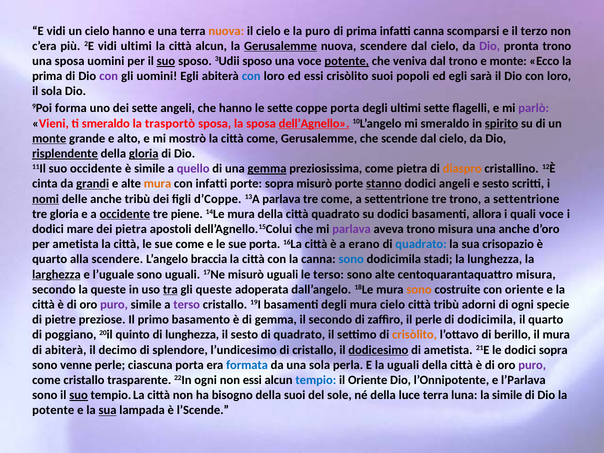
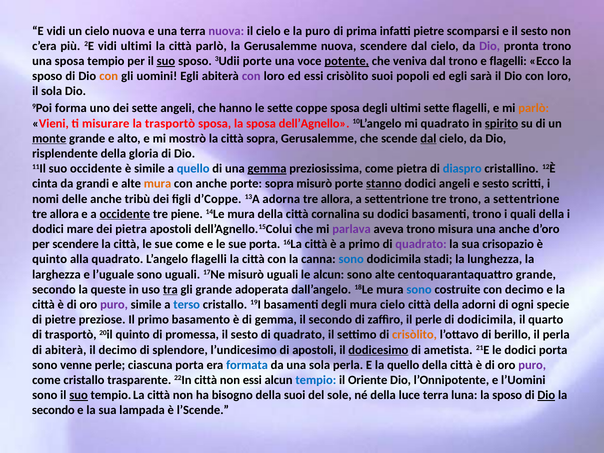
cielo hanno: hanno -> nuova (129, 31)
nuova colour: orange -> purple (226, 31)
infatti canna: canna -> pietre (429, 31)
e il terzo: terzo -> sesto (534, 31)
città alcun: alcun -> parlò (211, 46)
Gerusalemme underline: present -> none (281, 46)
sposa uomini: uomini -> tempio (106, 61)
3Udii sposo: sposo -> porte (257, 61)
e monte: monte -> flagelli (508, 61)
prima: prima -> sposo (47, 76)
con colour: purple -> orange (109, 76)
con colour: blue -> purple (251, 76)
coppe porta: porta -> sposa (345, 108)
parlò colour: purple -> orange (534, 108)
ti smeraldo: smeraldo -> misurare (106, 123)
dell’Agnello underline: present -> none (314, 123)
mi smeraldo: smeraldo -> quadrato (445, 123)
città come: come -> sopra (262, 138)
dal underline: none -> present (428, 138)
risplendente underline: present -> none (65, 154)
gloria underline: present -> none (144, 154)
quello colour: purple -> blue (193, 169)
diaspro colour: orange -> blue (462, 169)
grandi underline: present -> none (93, 184)
con infatti: infatti -> anche (211, 184)
nomi underline: present -> none (46, 199)
13A parlava: parlava -> adorna (281, 199)
come: come -> allora (337, 199)
gloria: gloria -> allora (64, 214)
città quadrato: quadrato -> cornalina (336, 214)
basamenti allora: allora -> trono (487, 214)
quali voce: voce -> della (551, 214)
per ametista: ametista -> scendere (76, 244)
a erano: erano -> primo (364, 244)
quadrato colour: blue -> purple (421, 244)
quarto: quarto -> quinto (50, 259)
alla scendere: scendere -> quadrato (117, 259)
L’angelo braccia: braccia -> flagelli (209, 259)
larghezza underline: present -> none (56, 274)
le terso: terso -> alcun (329, 274)
centoquarantaquattro misura: misura -> grande (536, 274)
gli queste: queste -> grande (214, 289)
sono colour: orange -> blue (419, 289)
con oriente: oriente -> decimo (524, 289)
terso colour: purple -> blue (187, 305)
città tribù: tribù -> della (446, 305)
di poggiano: poggiano -> trasportò (71, 335)
di lunghezza: lunghezza -> promessa (192, 335)
il mura: mura -> perla (556, 335)
di cristallo: cristallo -> apostoli (314, 350)
dodici sopra: sopra -> porta (553, 350)
la uguali: uguali -> quello (403, 365)
22In ogni: ogni -> città (206, 380)
l’Parlava: l’Parlava -> l’Uomini (523, 380)
luna la simile: simile -> sposo (507, 395)
Dio underline: none -> present (546, 395)
potente: potente -> secondo (53, 410)
sua underline: present -> none (108, 410)
